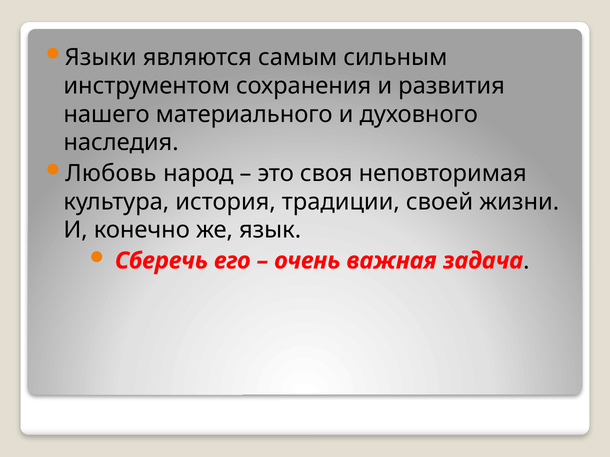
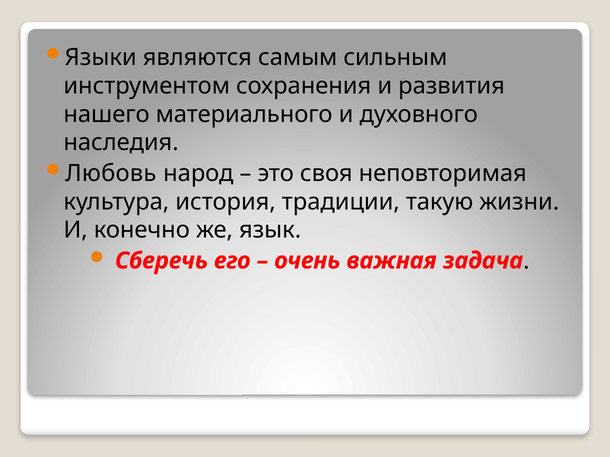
своей: своей -> такую (440, 202)
